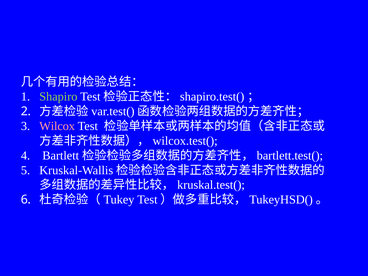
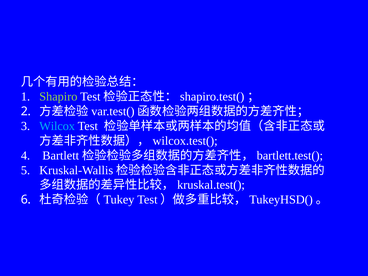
Wilcox colour: pink -> light blue (57, 126)
